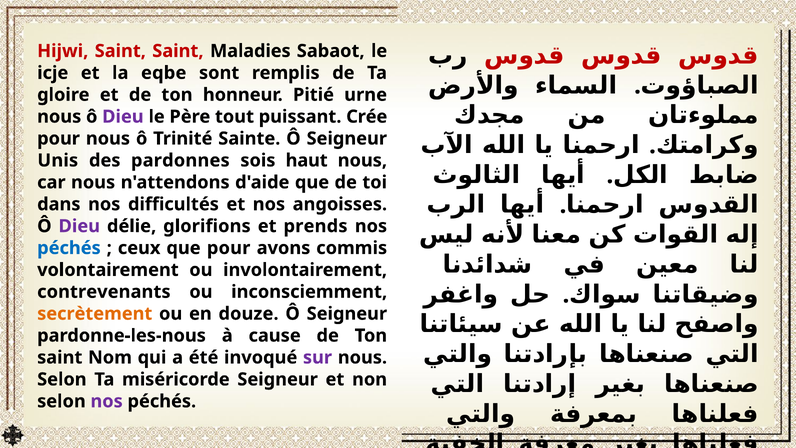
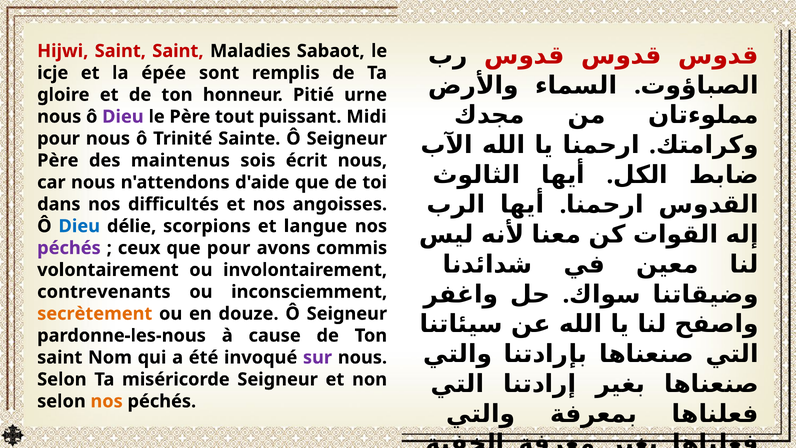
eqbe: eqbe -> épée (164, 73)
Crée: Crée -> Midi (367, 117)
Unis: Unis -> Père (58, 160)
pardonnes: pardonnes -> maintenus (180, 160)
haut: haut -> écrit (307, 160)
Dieu colour: purple -> blue (79, 226)
glorifions: glorifions -> scorpions (207, 226)
prends: prends -> langue (316, 226)
péchés colour: blue -> purple (69, 248)
nos colour: purple -> orange (107, 401)
